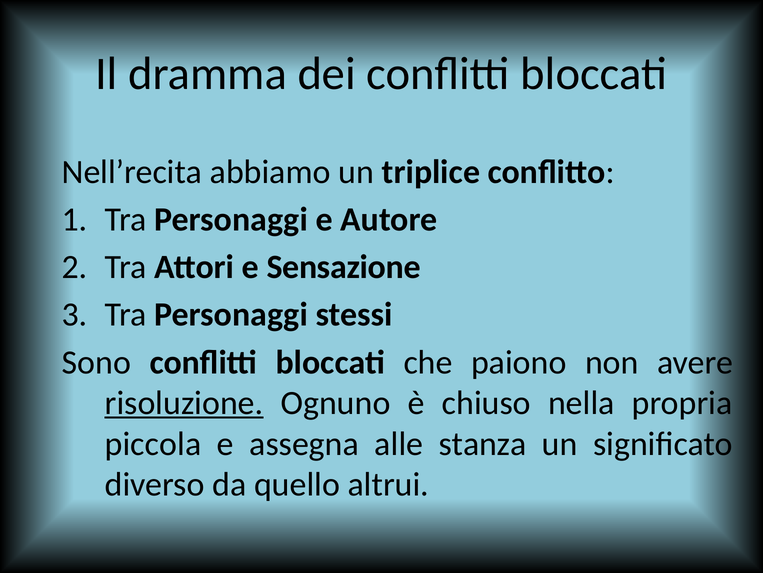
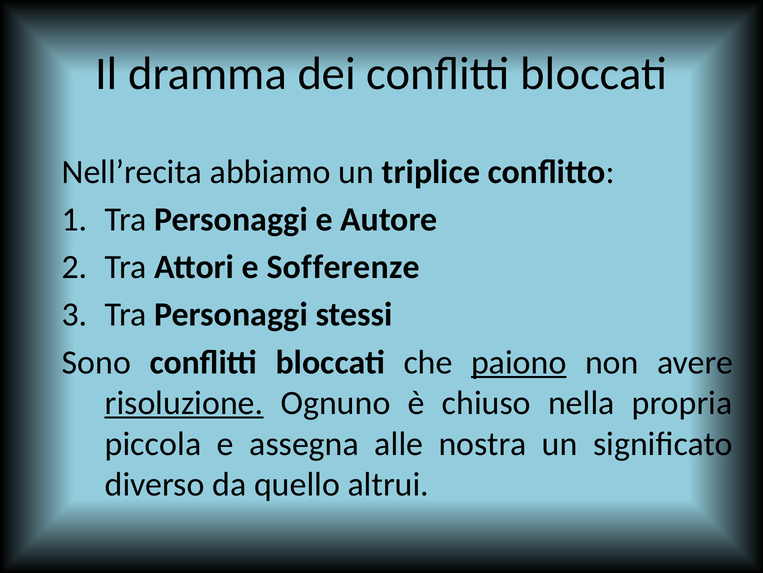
Sensazione: Sensazione -> Sofferenze (343, 267)
paiono underline: none -> present (519, 362)
stanza: stanza -> nostra (483, 443)
